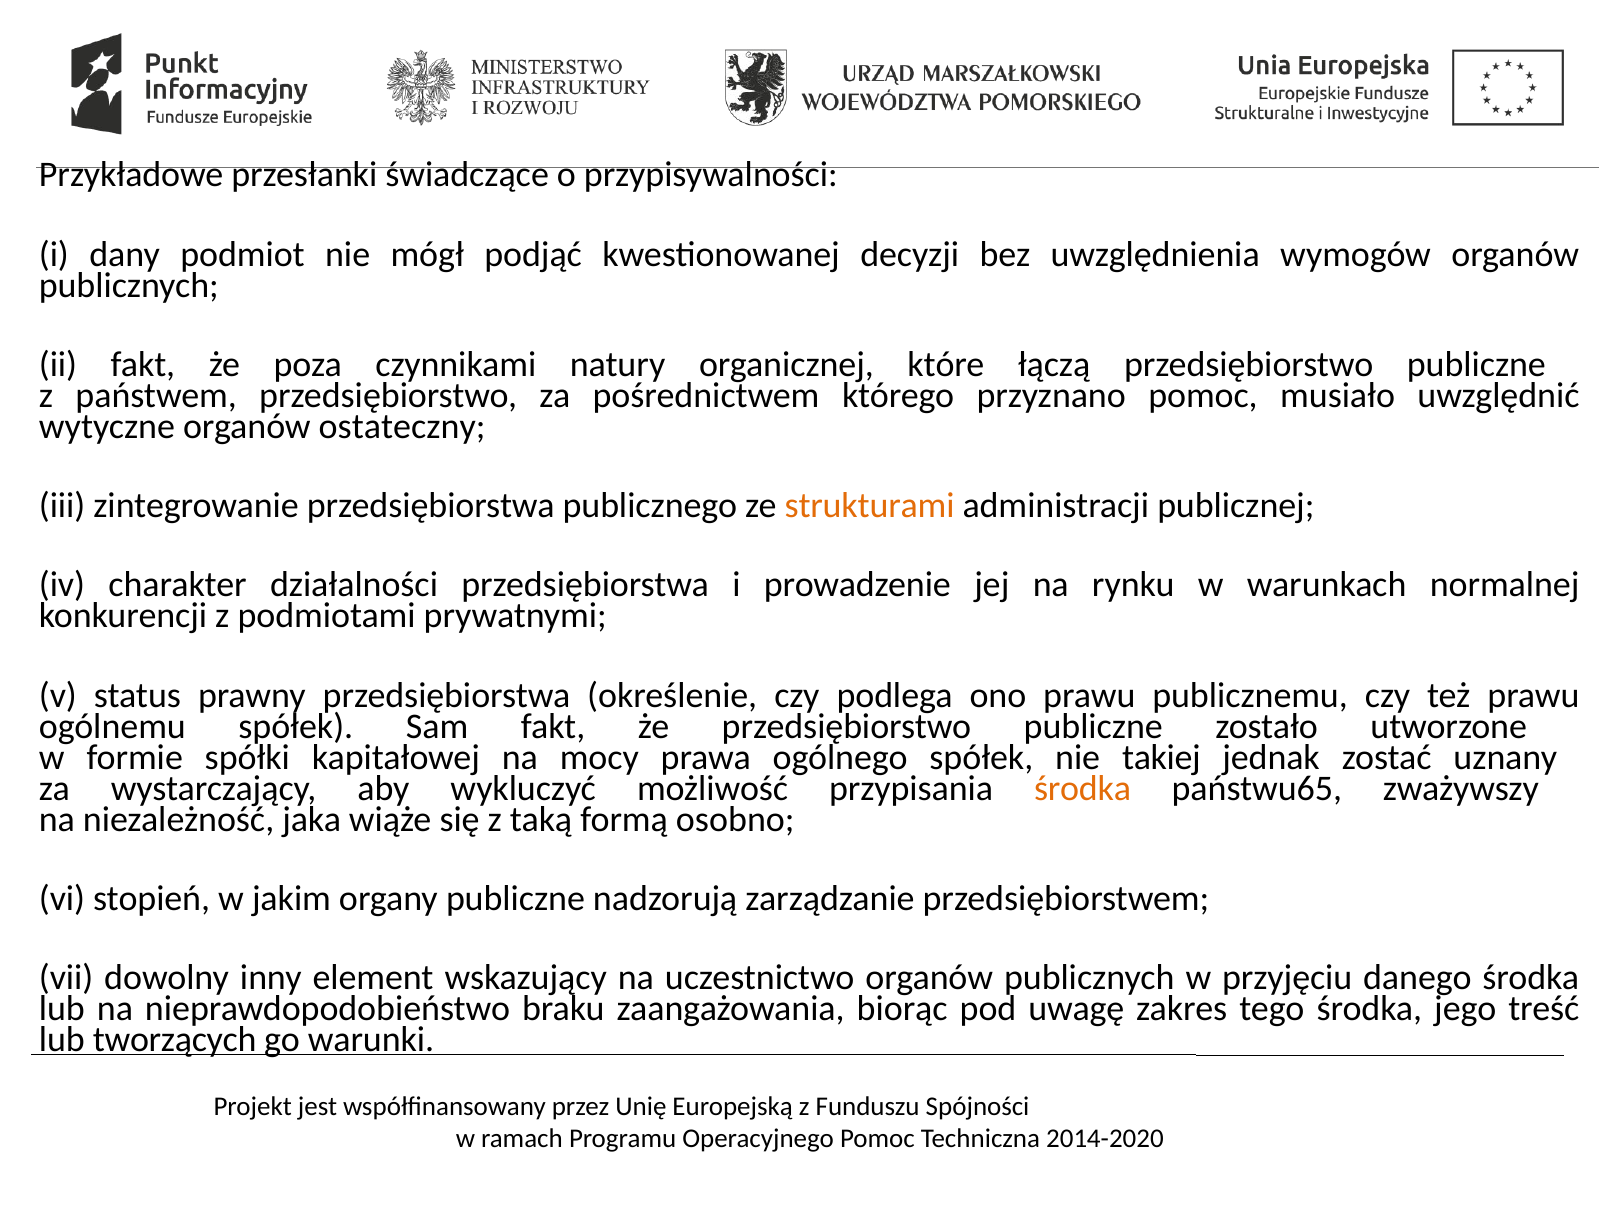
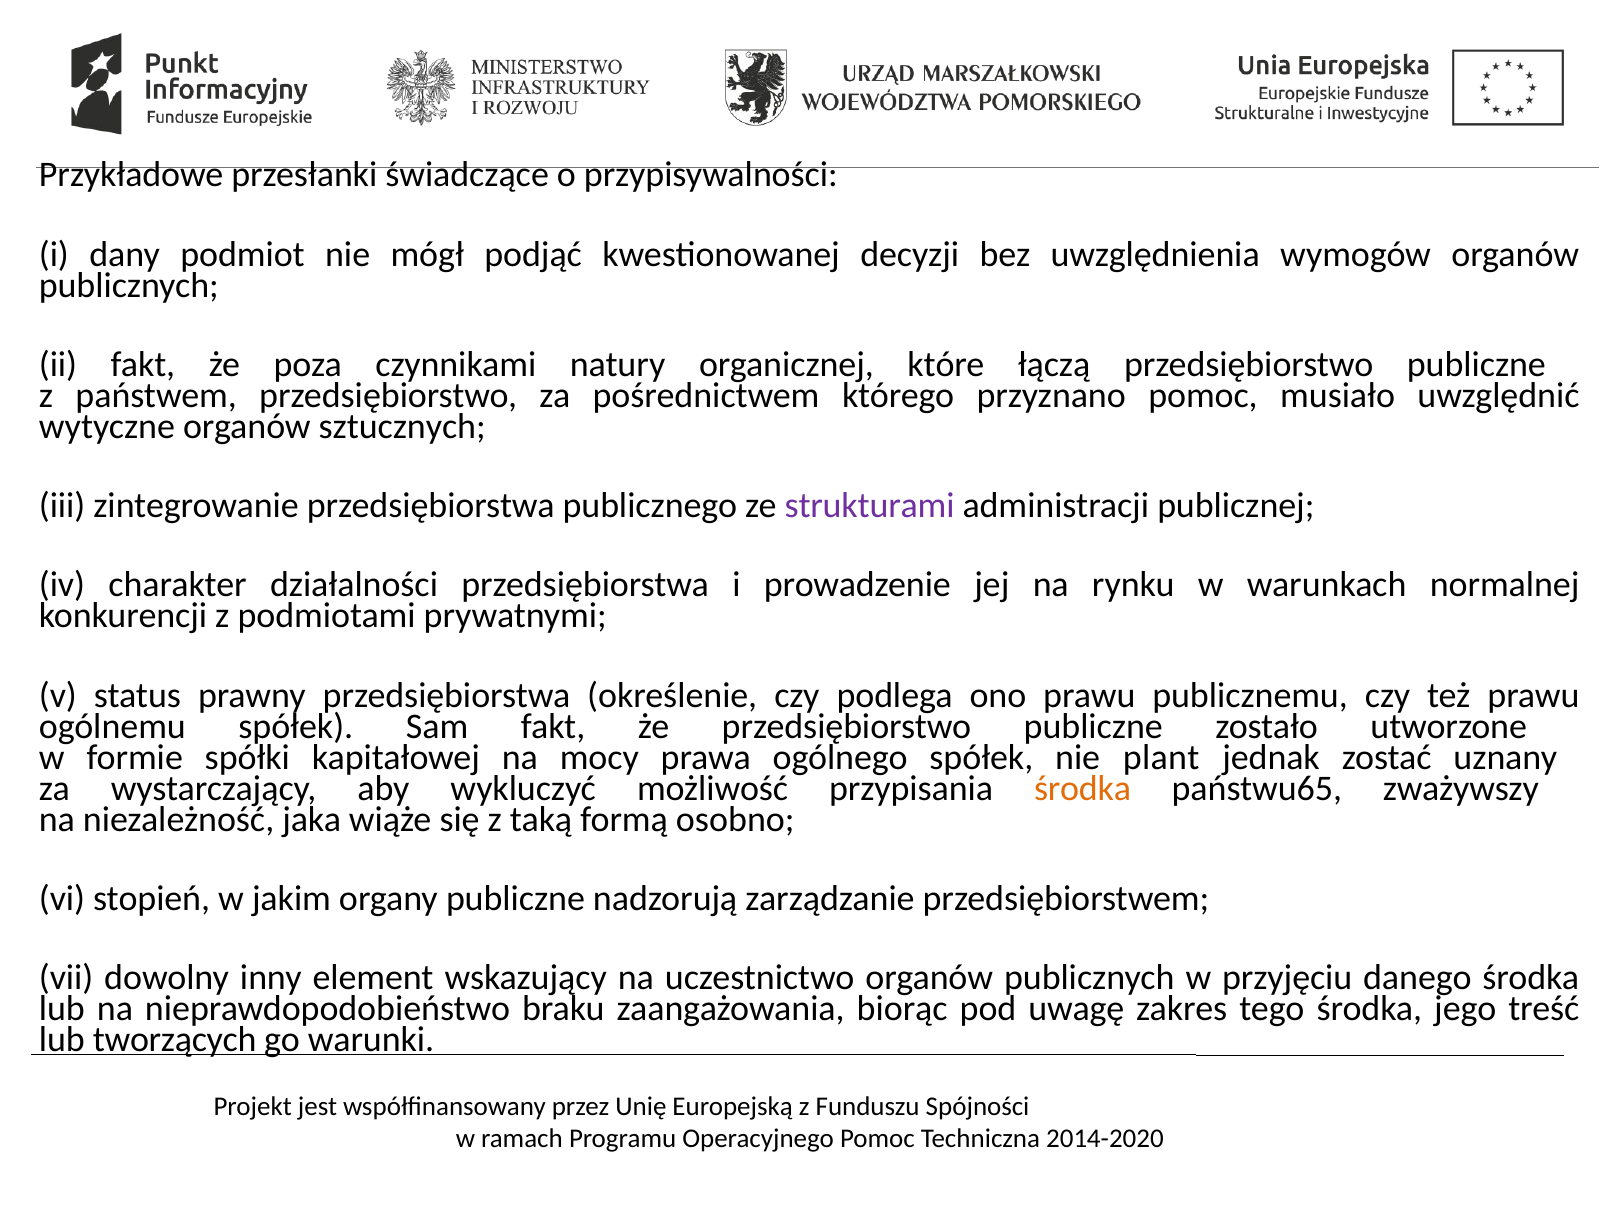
ostateczny: ostateczny -> sztucznych (402, 427)
strukturami colour: orange -> purple (870, 506)
takiej: takiej -> plant (1161, 757)
